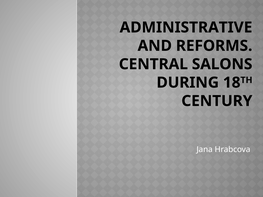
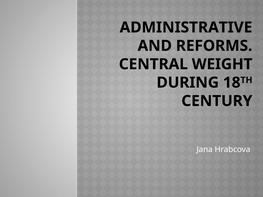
SALONS: SALONS -> WEIGHT (222, 64)
